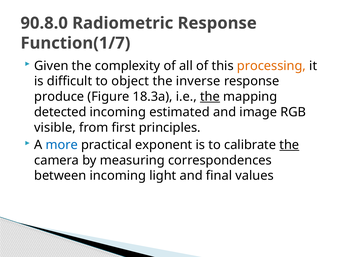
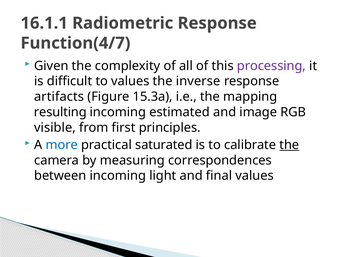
90.8.0: 90.8.0 -> 16.1.1 (44, 23)
Function(1/7: Function(1/7 -> Function(4/7 (75, 43)
processing colour: orange -> purple (271, 66)
to object: object -> values (130, 81)
produce: produce -> artifacts (59, 96)
18.3a: 18.3a -> 15.3a (153, 96)
the underline: present -> none (210, 96)
detected: detected -> resulting (60, 112)
exponent: exponent -> saturated (164, 145)
